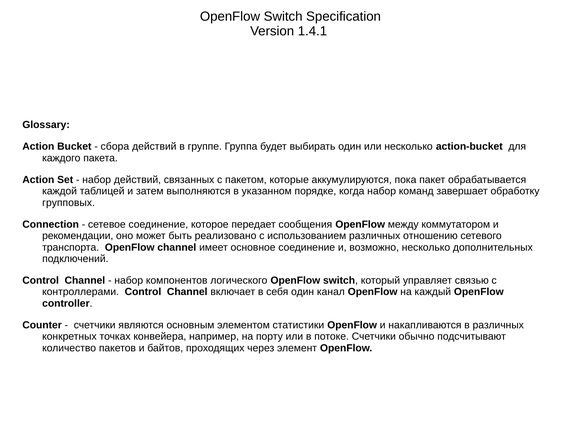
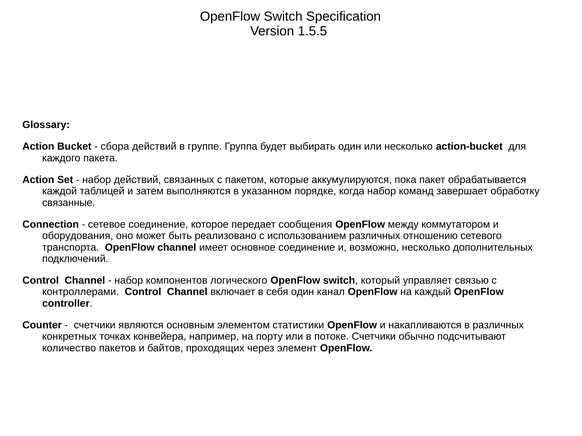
1.4.1: 1.4.1 -> 1.5.5 (312, 31)
групповых: групповых -> связанные (69, 203)
рекомендации: рекомендации -> оборудования (78, 236)
